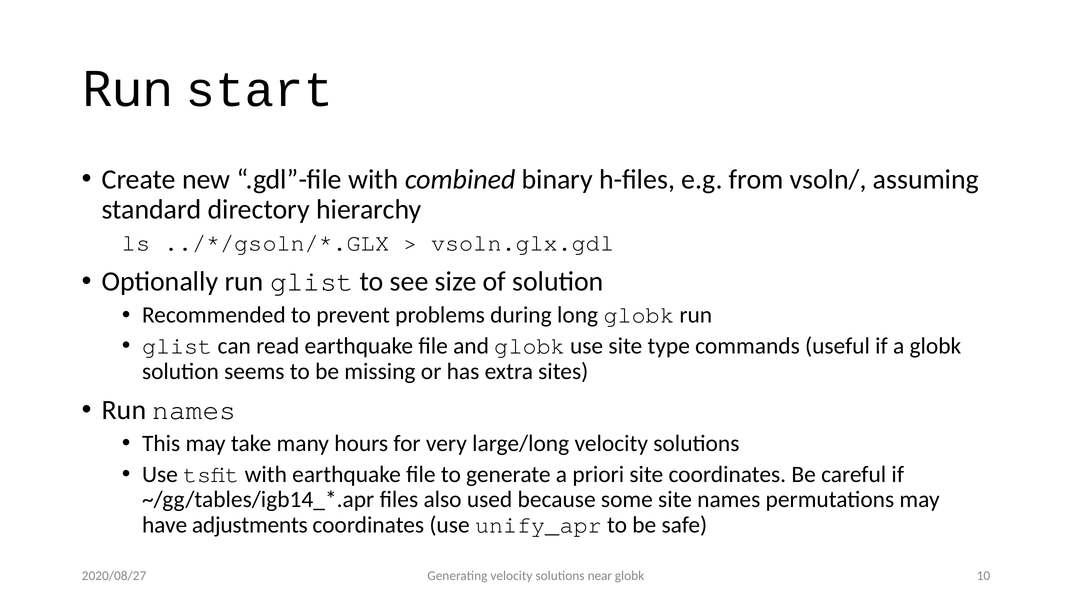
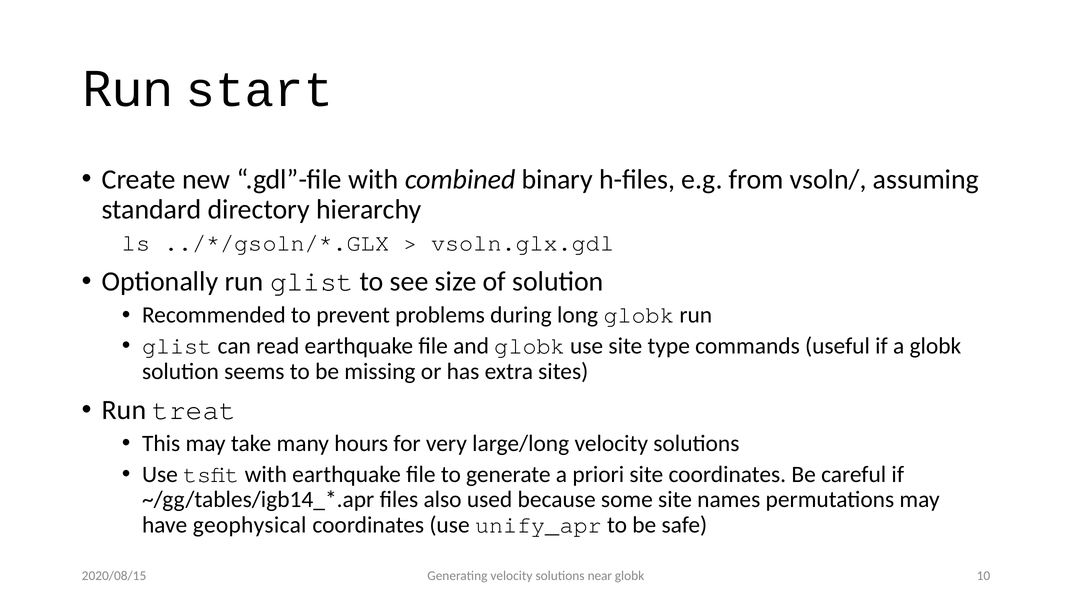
Run names: names -> treat (194, 410)
adjustments: adjustments -> geophysical (250, 525)
2020/08/27: 2020/08/27 -> 2020/08/15 (114, 576)
